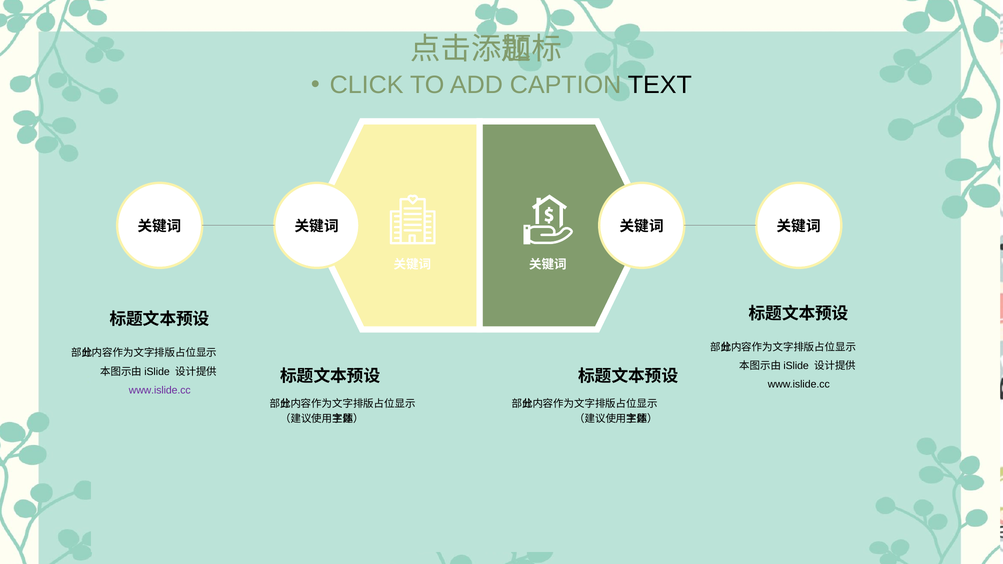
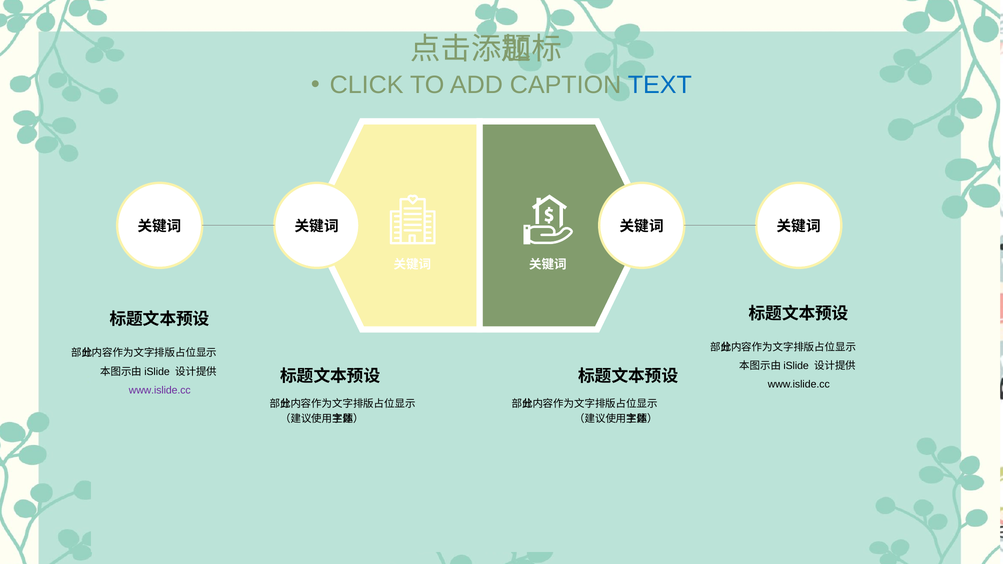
TEXT colour: black -> blue (660, 85)
